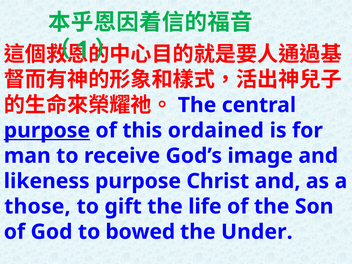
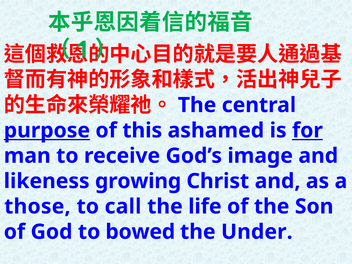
ordained: ordained -> ashamed (216, 130)
for underline: none -> present (307, 130)
likeness purpose: purpose -> growing (138, 181)
gift: gift -> call (123, 206)
